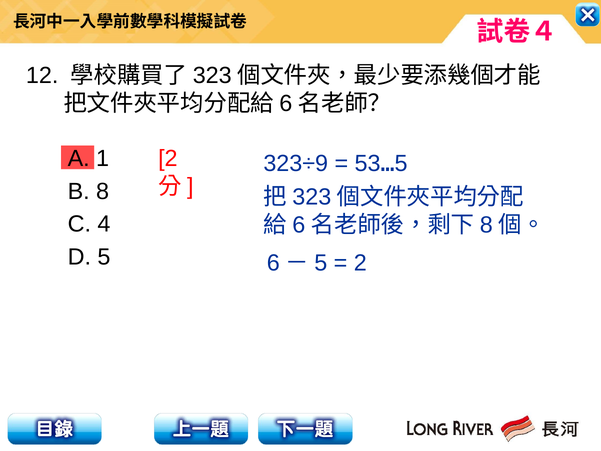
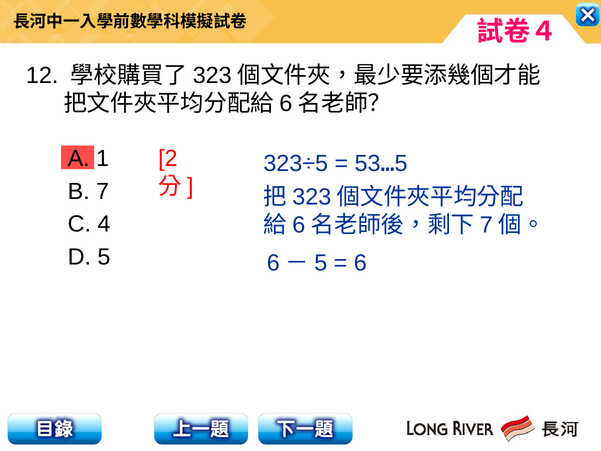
323÷9: 323÷9 -> 323÷5 (296, 164)
B 8: 8 -> 7 (103, 191)
8: 8 -> 7 (486, 225)
2: 2 -> 6 (360, 263)
